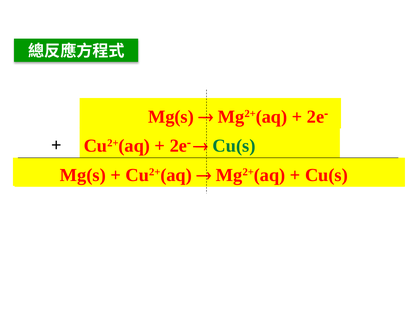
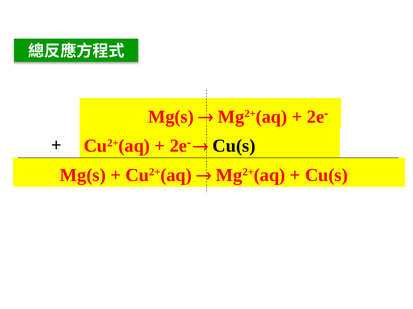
Cu(s colour: green -> black (234, 146)
